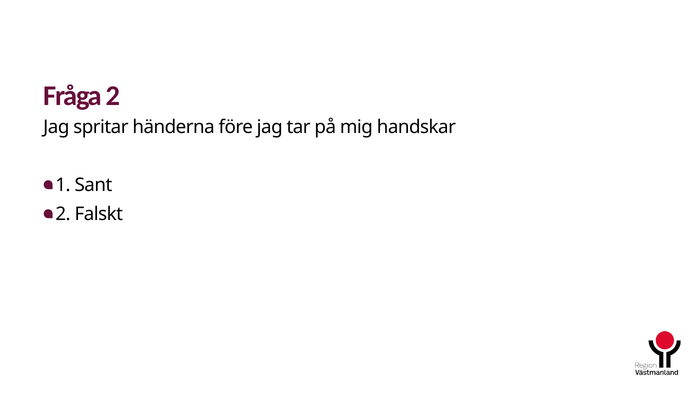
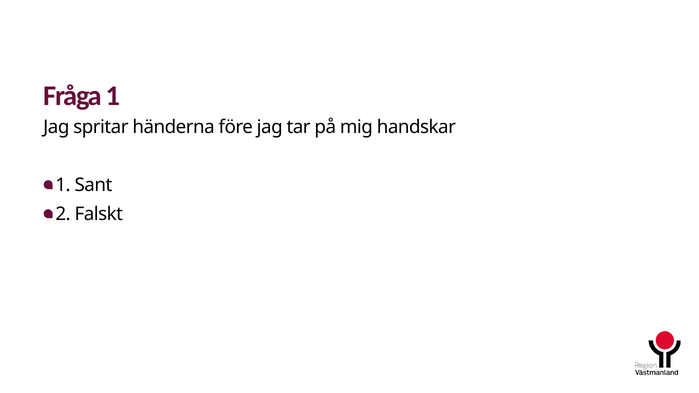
Fråga 2: 2 -> 1 (113, 96)
